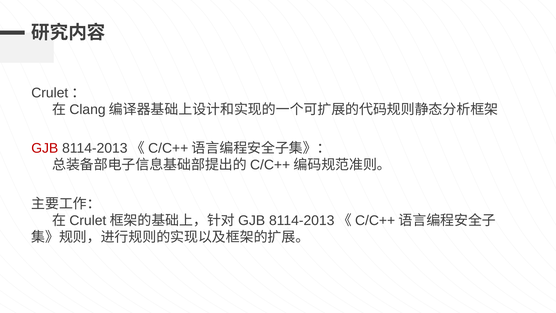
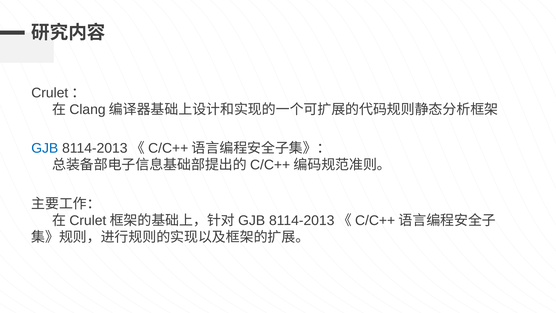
GJB colour: red -> blue (45, 148)
